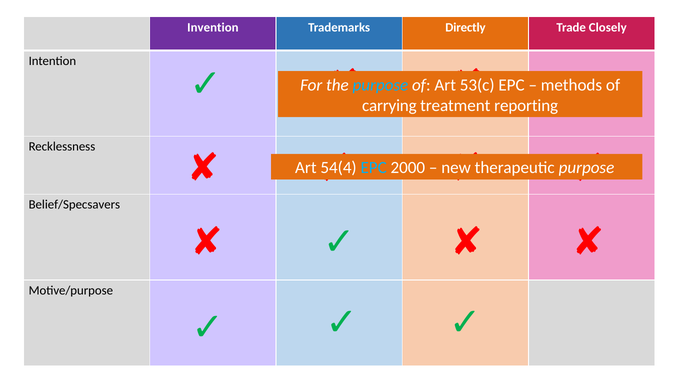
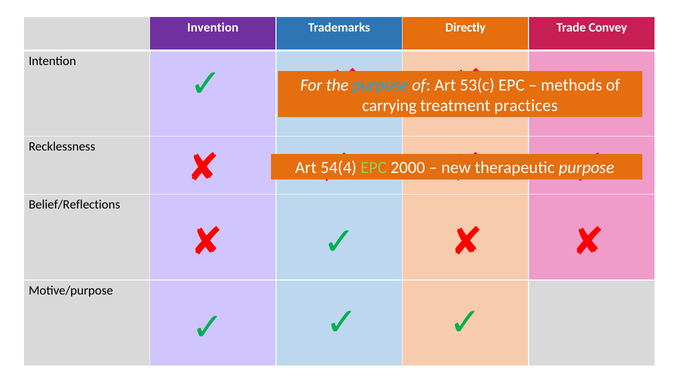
Closely: Closely -> Convey (608, 27)
reporting: reporting -> practices (526, 105)
EPC colour: light blue -> light green (374, 168)
Belief/Specsavers: Belief/Specsavers -> Belief/Reflections (74, 205)
